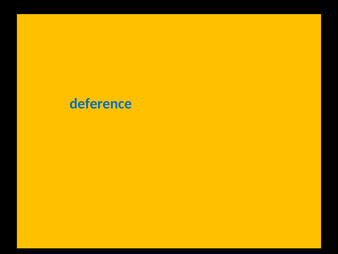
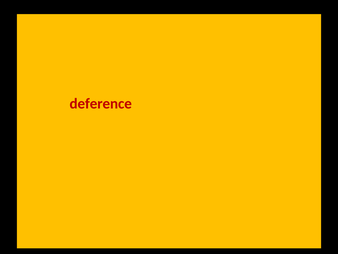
deference colour: blue -> red (101, 103)
